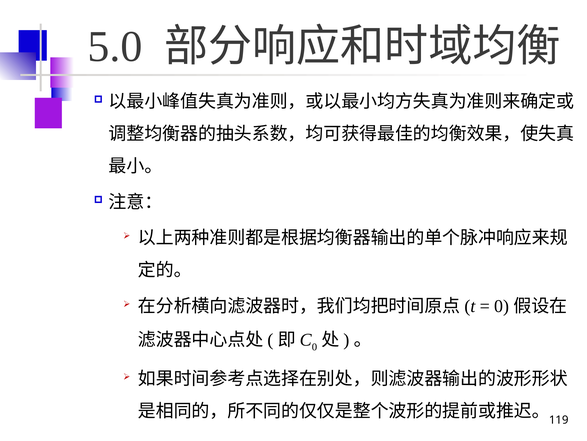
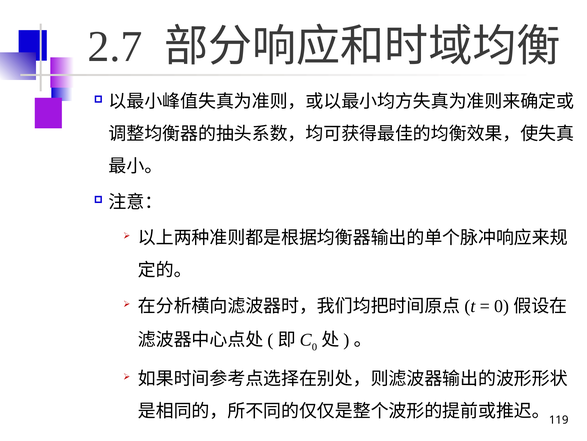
5.0: 5.0 -> 2.7 (115, 46)
